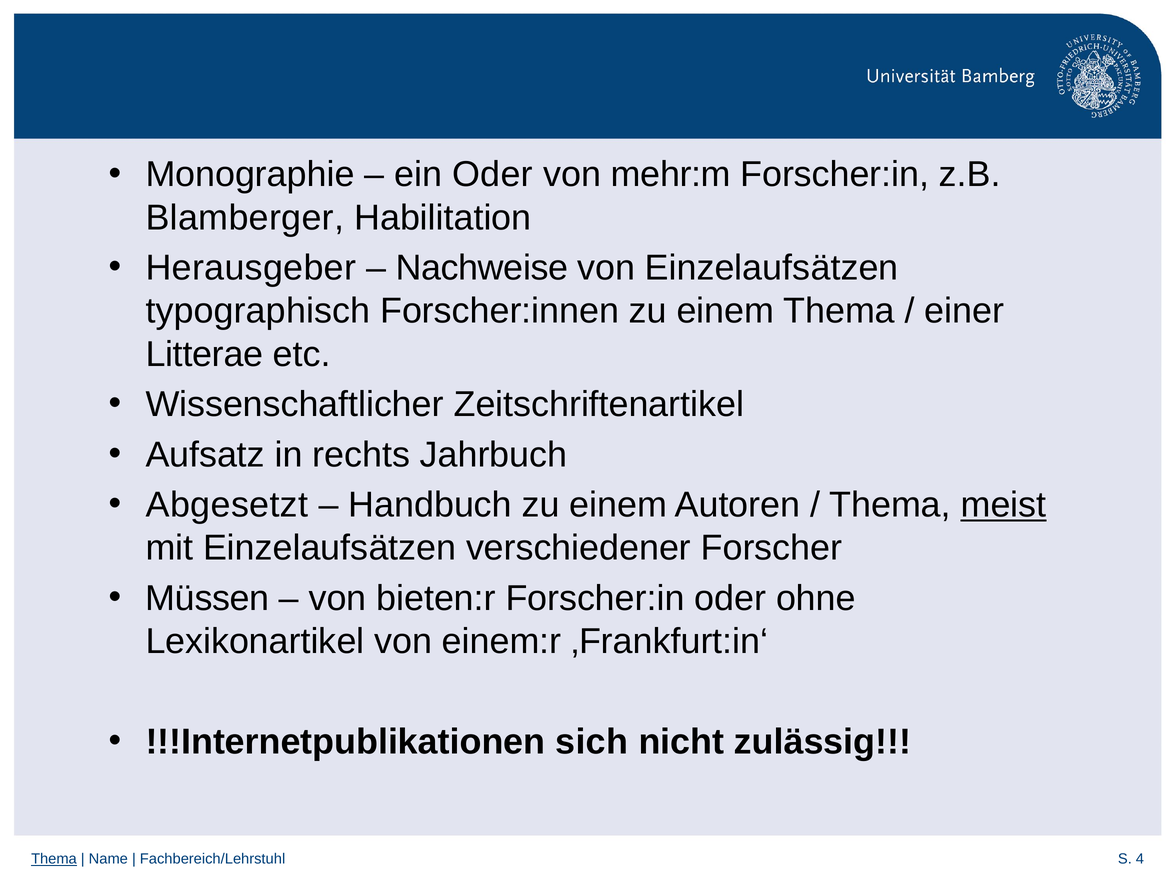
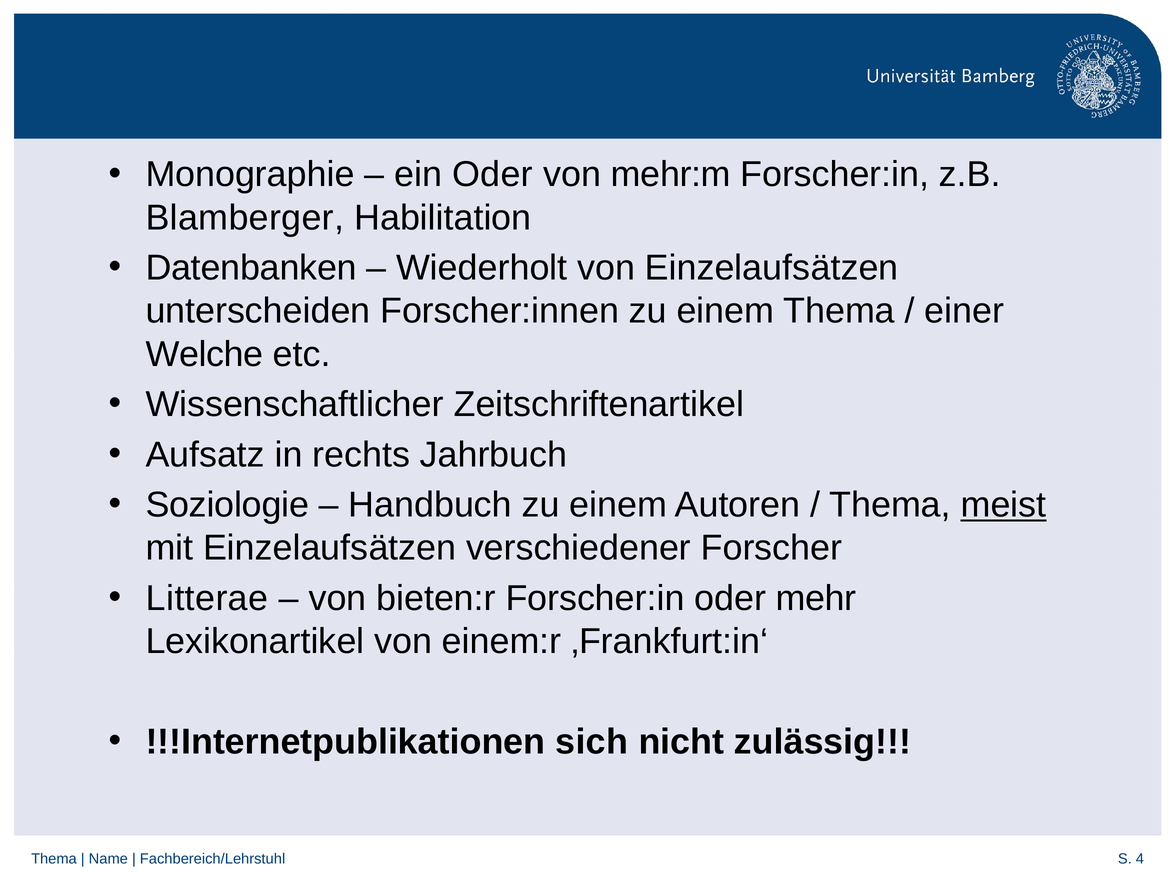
Herausgeber: Herausgeber -> Datenbanken (251, 268)
Nachweise: Nachweise -> Wiederholt (482, 268)
typographisch: typographisch -> unterscheiden (258, 311)
Litterae: Litterae -> Welche (204, 354)
Abgesetzt: Abgesetzt -> Soziologie (227, 505)
Müssen: Müssen -> Litterae (207, 598)
ohne: ohne -> mehr (816, 598)
Thema underline: present -> none (54, 858)
